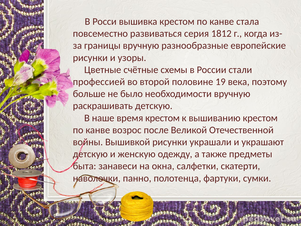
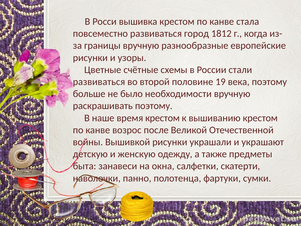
серия: серия -> город (197, 34)
профессией: профессией -> развиваться (99, 82)
раскрашивать детскую: детскую -> поэтому (154, 106)
